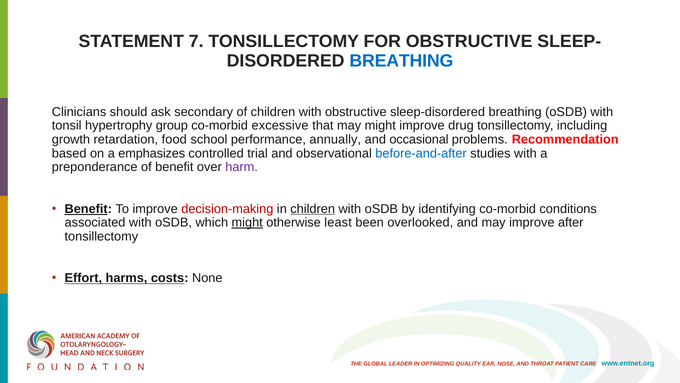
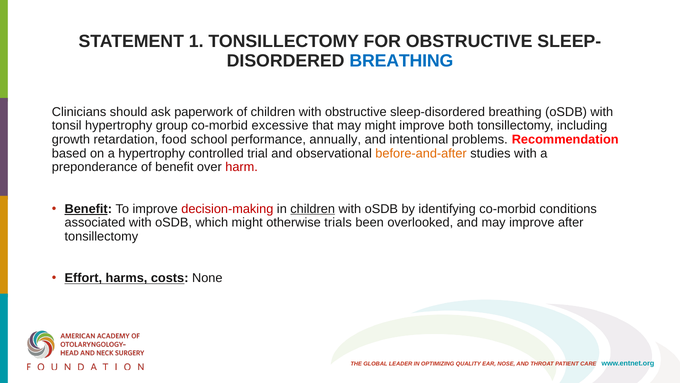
7: 7 -> 1 (196, 42)
secondary: secondary -> paperwork (204, 112)
drug: drug -> both (461, 126)
occasional: occasional -> intentional (419, 139)
a emphasizes: emphasizes -> hypertrophy (152, 153)
before-and-after colour: blue -> orange (421, 153)
harm colour: purple -> red (242, 167)
might underline: present -> none (247, 222)
least: least -> trials (338, 222)
